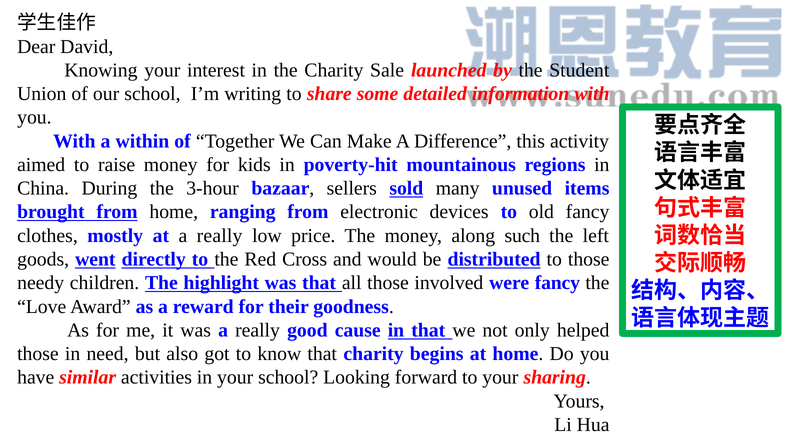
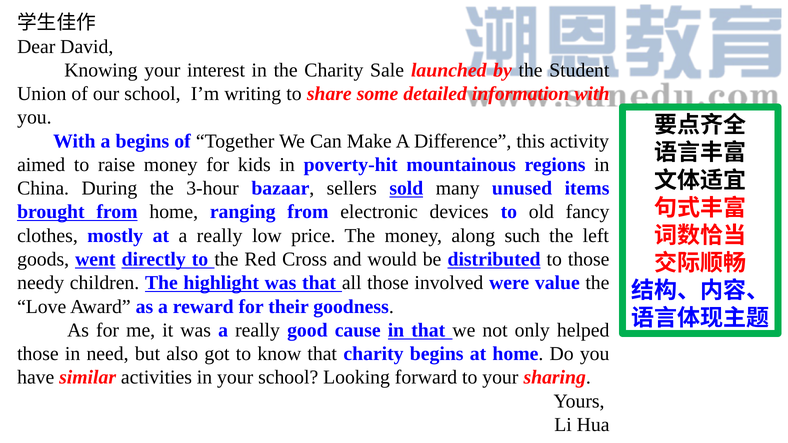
a within: within -> begins (142, 141)
were fancy: fancy -> value (557, 283)
